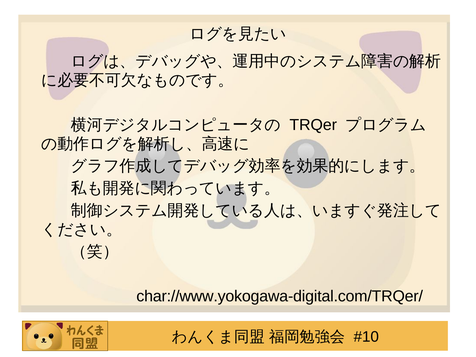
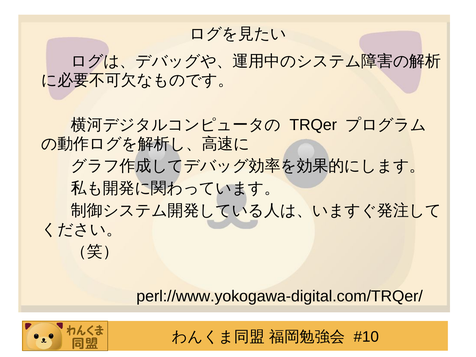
char://www.yokogawa-digital.com/TRQer/: char://www.yokogawa-digital.com/TRQer/ -> perl://www.yokogawa-digital.com/TRQer/ (280, 296)
